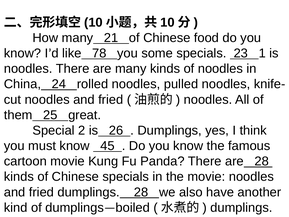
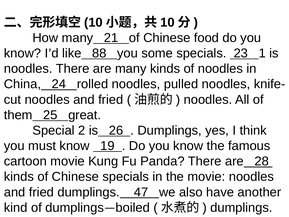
78: 78 -> 88 (99, 53)
45: 45 -> 19 (107, 146)
dumplings 28: 28 -> 47 (141, 192)
